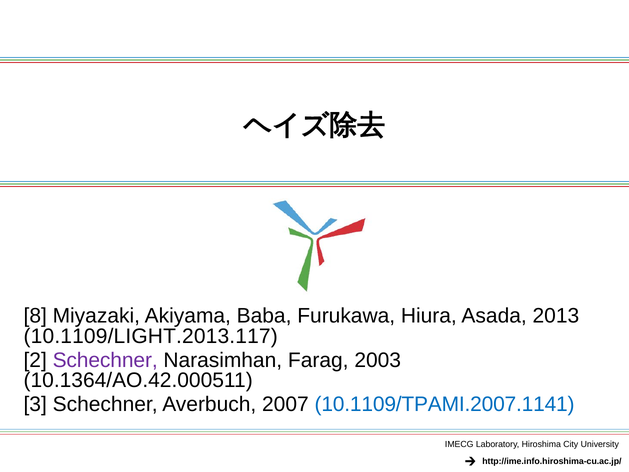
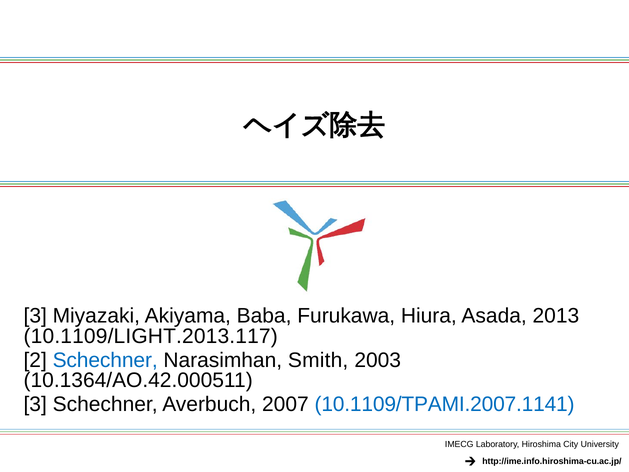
8: 8 -> 3 (35, 316)
Schechner colour: purple -> blue (105, 360)
Farag: Farag -> Smith (318, 360)
